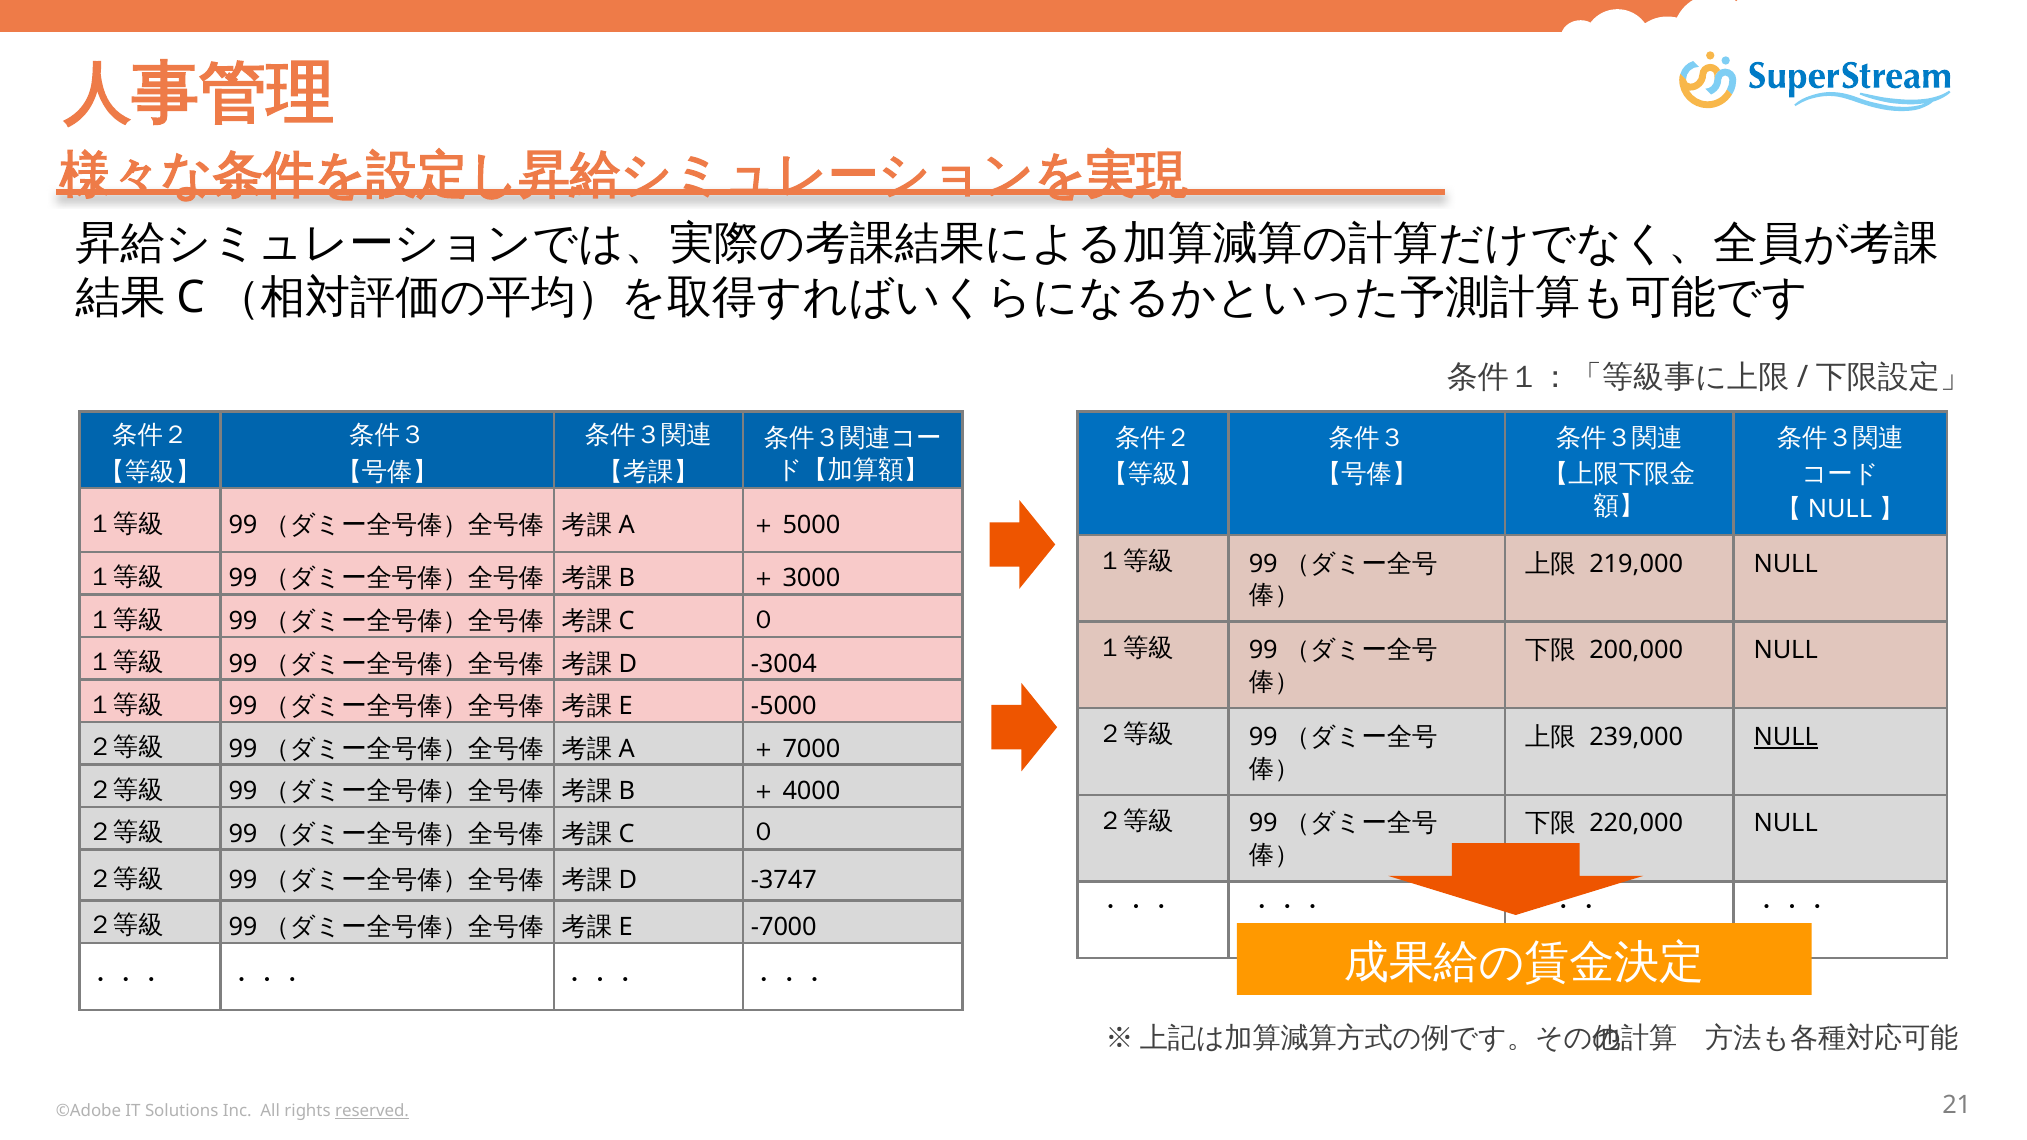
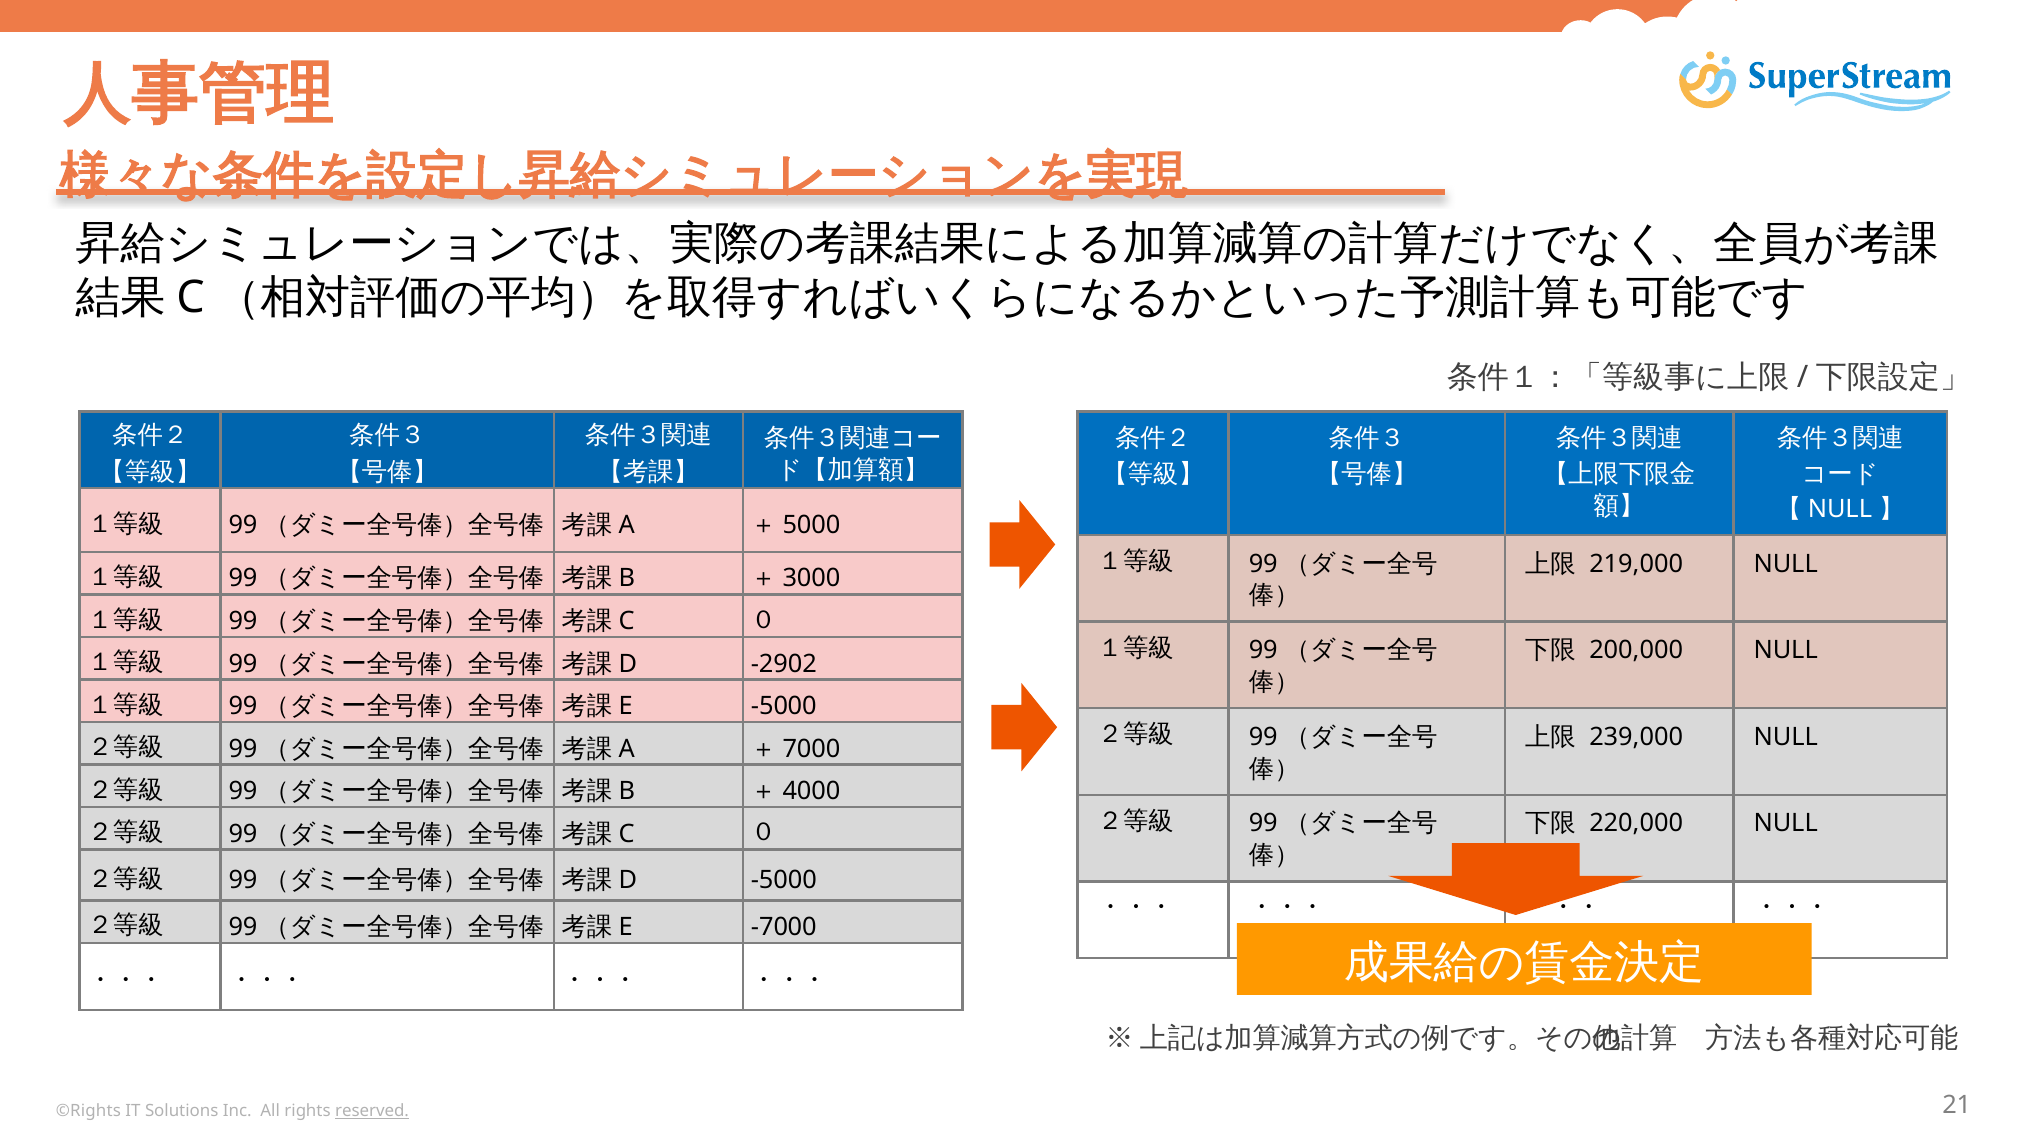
-3004: -3004 -> -2902 (784, 664)
NULL underline: present -> none (1786, 737)
-3747: -3747 -> -5000 (784, 881)
©Adobe: ©Adobe -> ©Rights (88, 1112)
